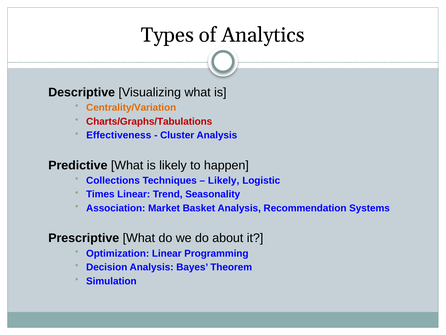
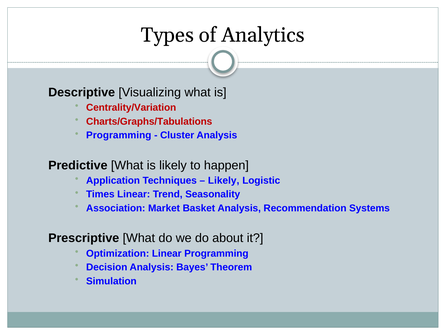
Centrality/Variation colour: orange -> red (131, 107)
Effectiveness: Effectiveness -> Programming (119, 135)
Collections: Collections -> Application (113, 180)
